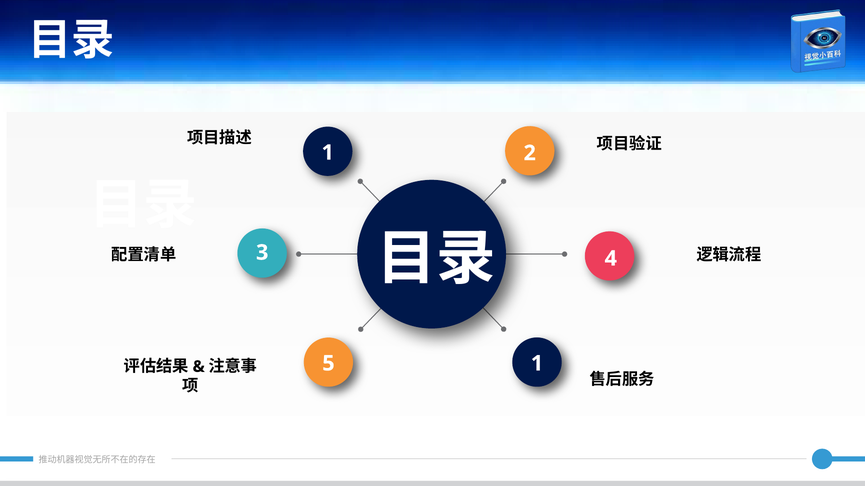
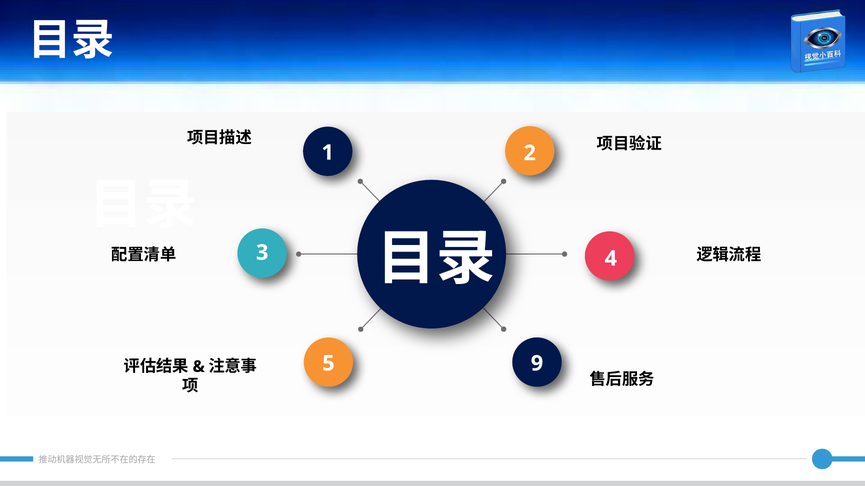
5 1: 1 -> 9 (537, 364)
